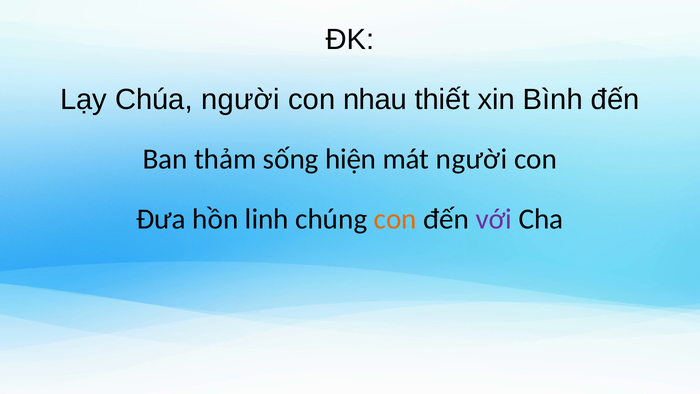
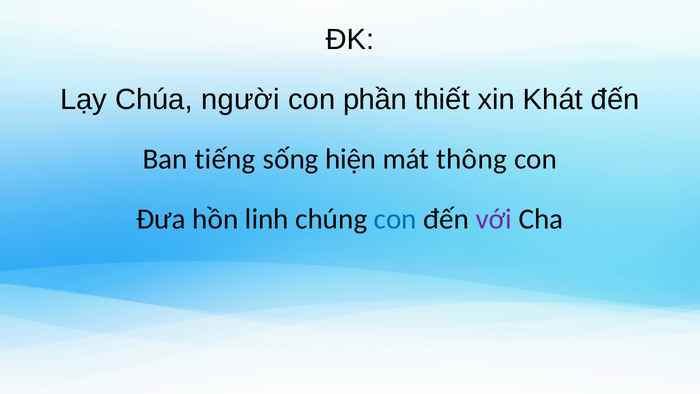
nhau: nhau -> phần (375, 99)
Bình: Bình -> Khát (553, 99)
thảm: thảm -> tiếng (225, 159)
mát người: người -> thông (472, 159)
con colour: orange -> blue (395, 219)
